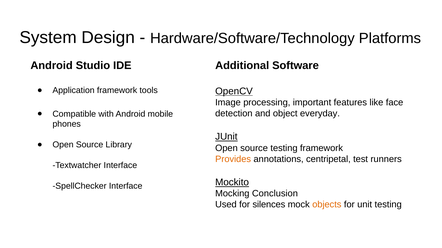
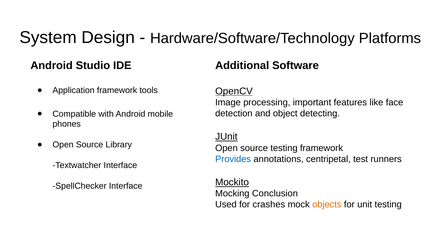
everyday: everyday -> detecting (320, 114)
Provides colour: orange -> blue (233, 159)
silences: silences -> crashes (269, 205)
